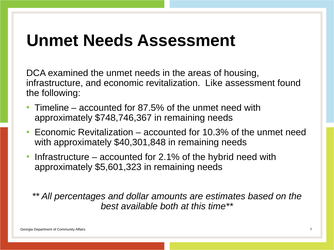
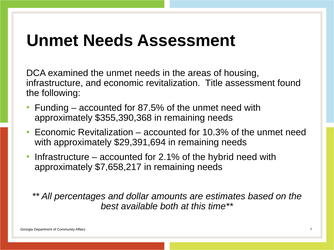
Like: Like -> Title (214, 83)
Timeline: Timeline -> Funding (52, 108)
$748,746,367: $748,746,367 -> $355,390,368 (123, 118)
$40,301,848: $40,301,848 -> $29,391,694 (140, 143)
$5,601,323: $5,601,323 -> $7,658,217 (118, 167)
